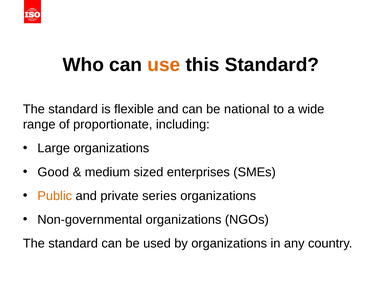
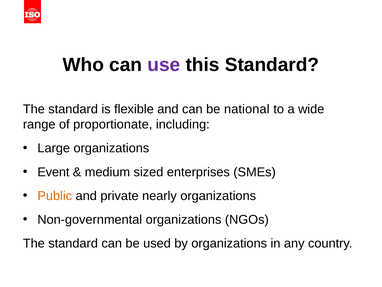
use colour: orange -> purple (164, 65)
Good: Good -> Event (53, 172)
series: series -> nearly (159, 196)
